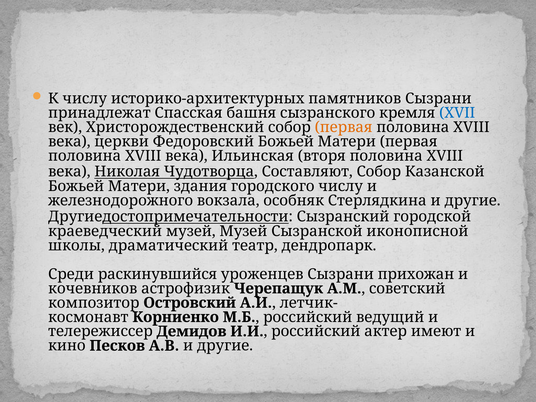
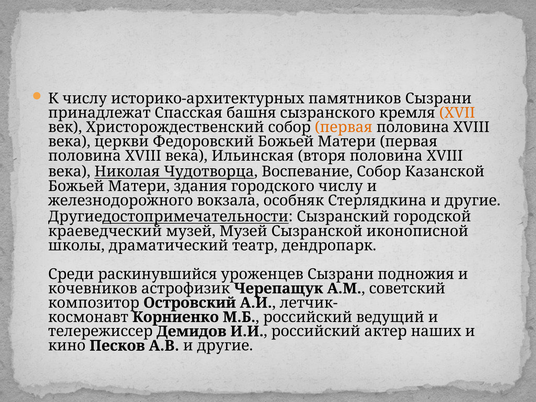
XVII colour: blue -> orange (457, 113)
Составляют: Составляют -> Воспевание (307, 172)
прихожан: прихожан -> подножия (416, 274)
имеют: имеют -> наших (436, 331)
